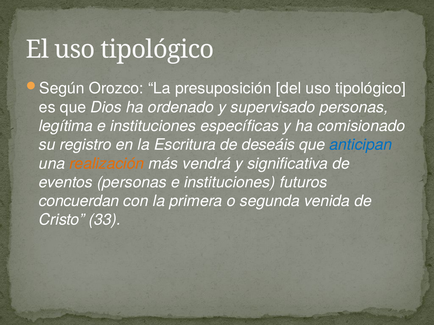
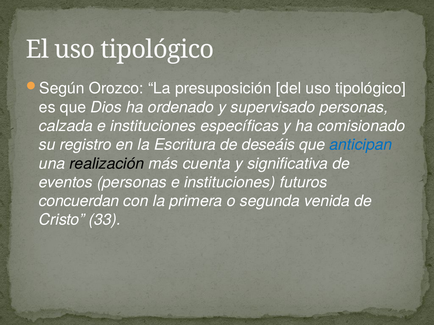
legítima: legítima -> calzada (66, 126)
realización colour: orange -> black (107, 164)
vendrá: vendrá -> cuenta (207, 164)
